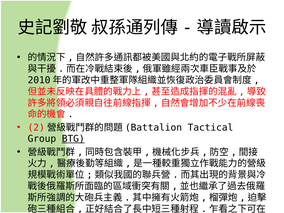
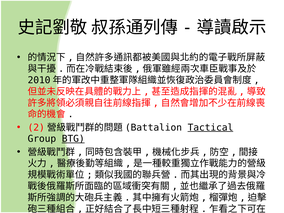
Tactical underline: none -> present (210, 127)
